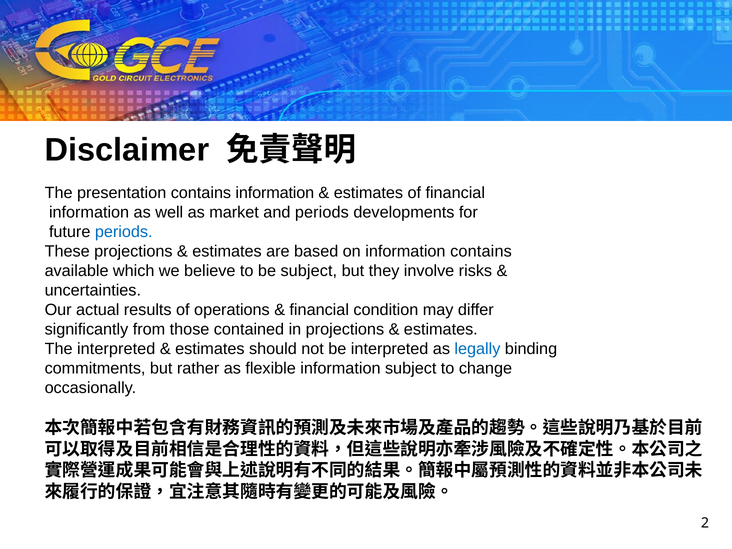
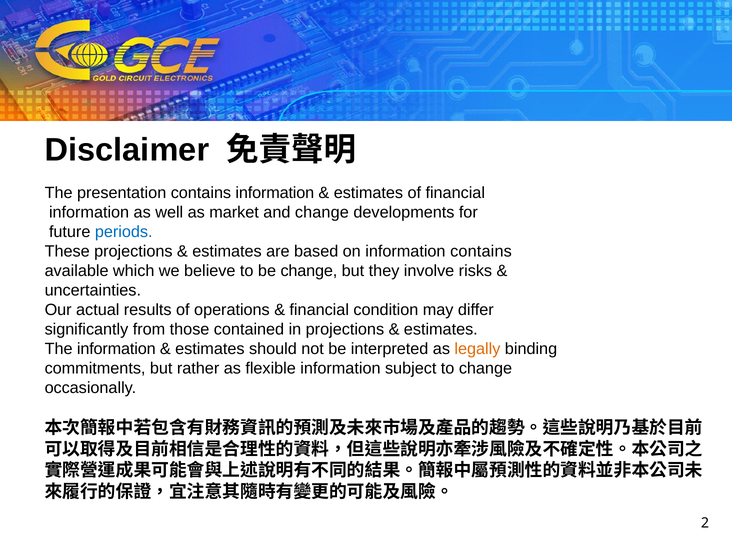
and periods: periods -> change (322, 212)
be subject: subject -> change (309, 271)
The interpreted: interpreted -> information (116, 349)
legally colour: blue -> orange (477, 349)
